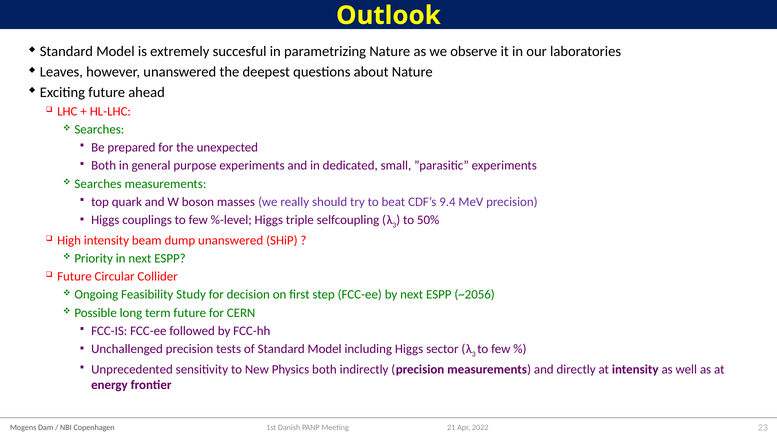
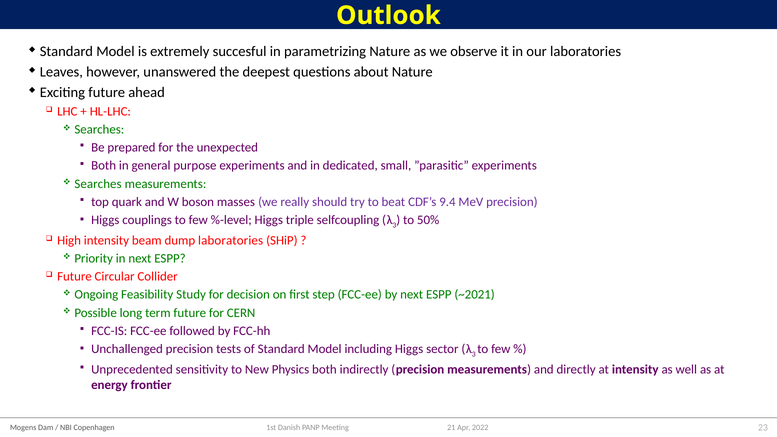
dump unanswered: unanswered -> laboratories (231, 240)
~2056: ~2056 -> ~2021 (475, 295)
